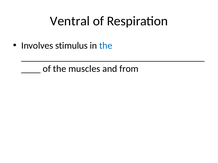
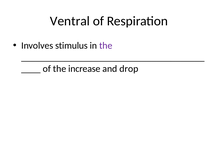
the colour: blue -> purple (106, 46)
muscles: muscles -> increase (84, 69)
from: from -> drop (129, 69)
